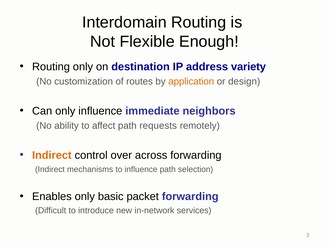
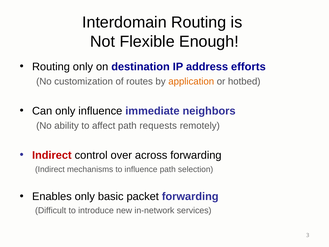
variety: variety -> efforts (248, 67)
design: design -> hotbed (244, 81)
Indirect colour: orange -> red (52, 155)
